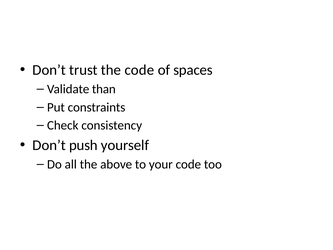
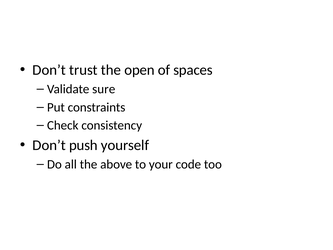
the code: code -> open (140, 70)
than: than -> sure (104, 89)
